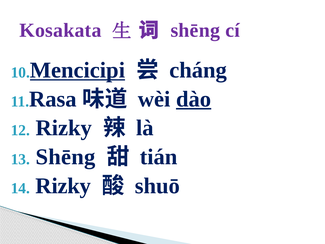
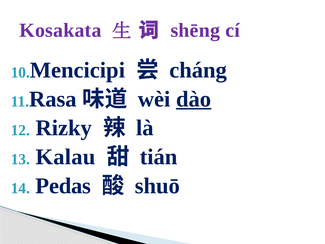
Mencicipi underline: present -> none (77, 70)
Shēng: Shēng -> Kalau (65, 157)
Rizky: Rizky -> Pedas (63, 186)
